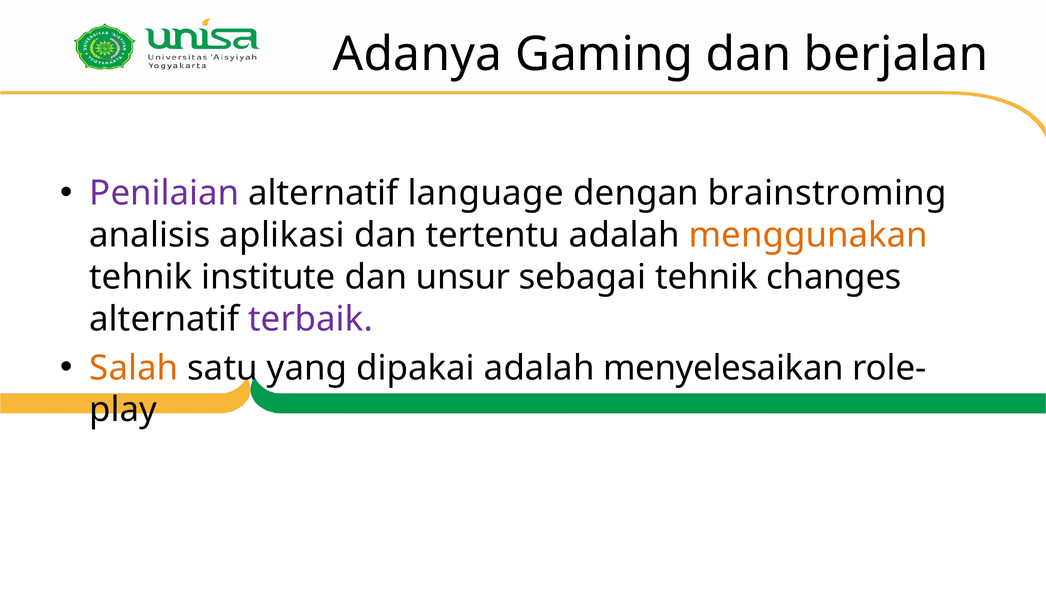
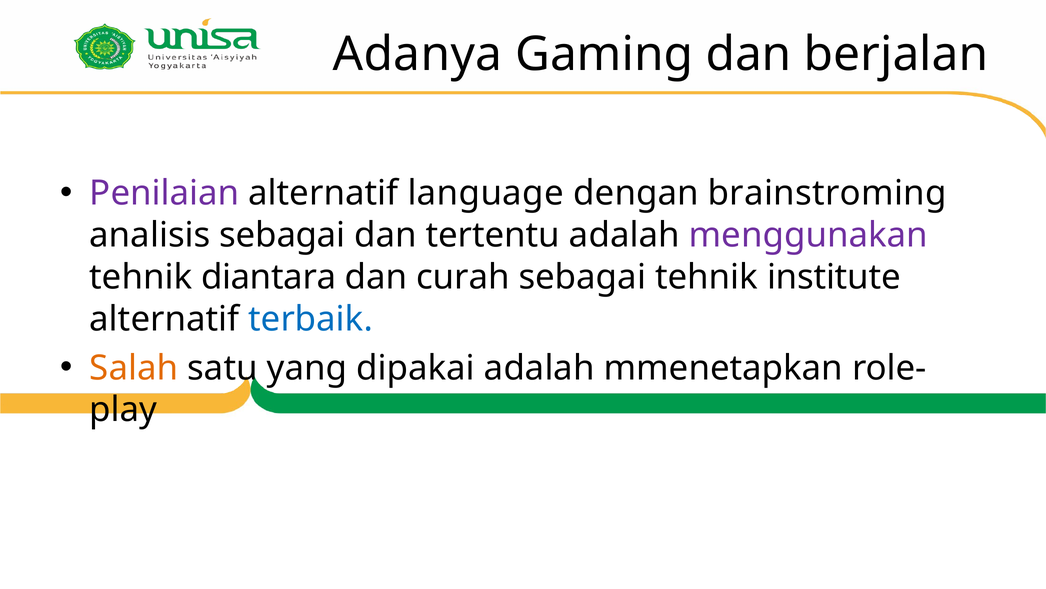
analisis aplikasi: aplikasi -> sebagai (282, 235)
menggunakan colour: orange -> purple (808, 235)
institute: institute -> diantara (269, 277)
unsur: unsur -> curah (463, 277)
changes: changes -> institute (834, 277)
terbaik colour: purple -> blue (311, 319)
menyelesaikan: menyelesaikan -> mmenetapkan (723, 368)
